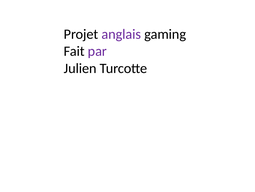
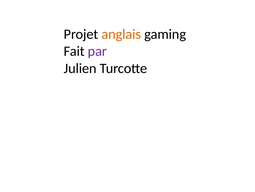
anglais colour: purple -> orange (121, 34)
